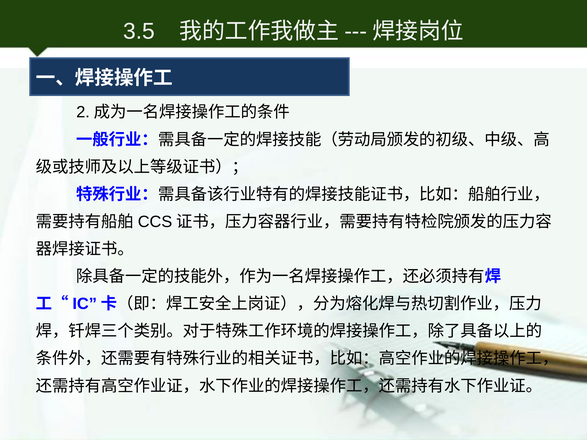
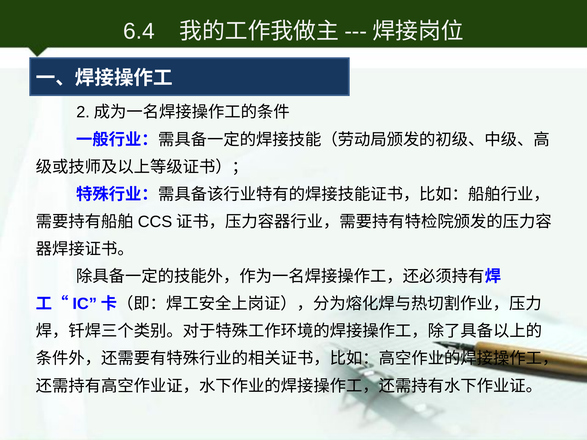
3.5: 3.5 -> 6.4 (139, 31)
